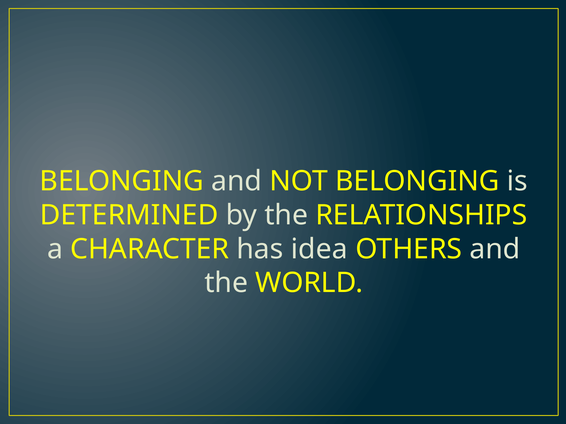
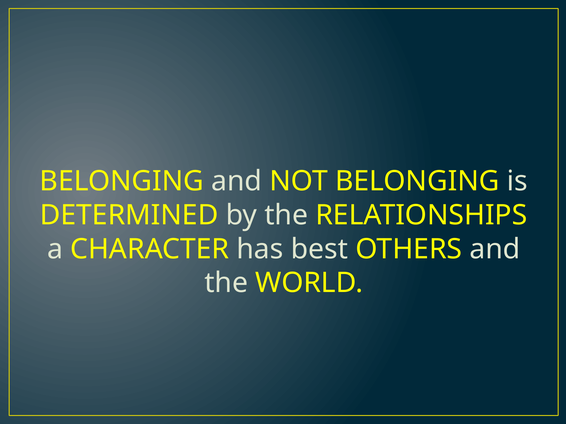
idea: idea -> best (319, 249)
